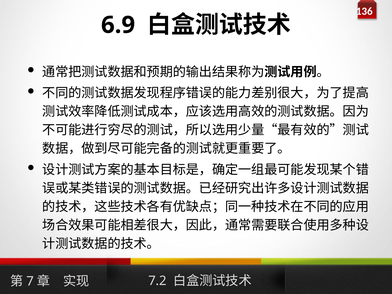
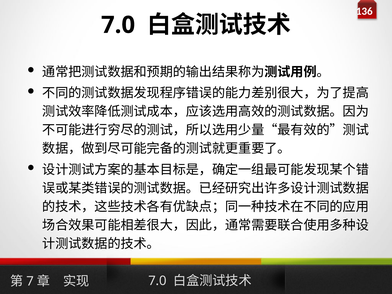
6.9: 6.9 -> 7.0 (118, 25)
7.2: 7.2 -> 7.0 (157, 281)
